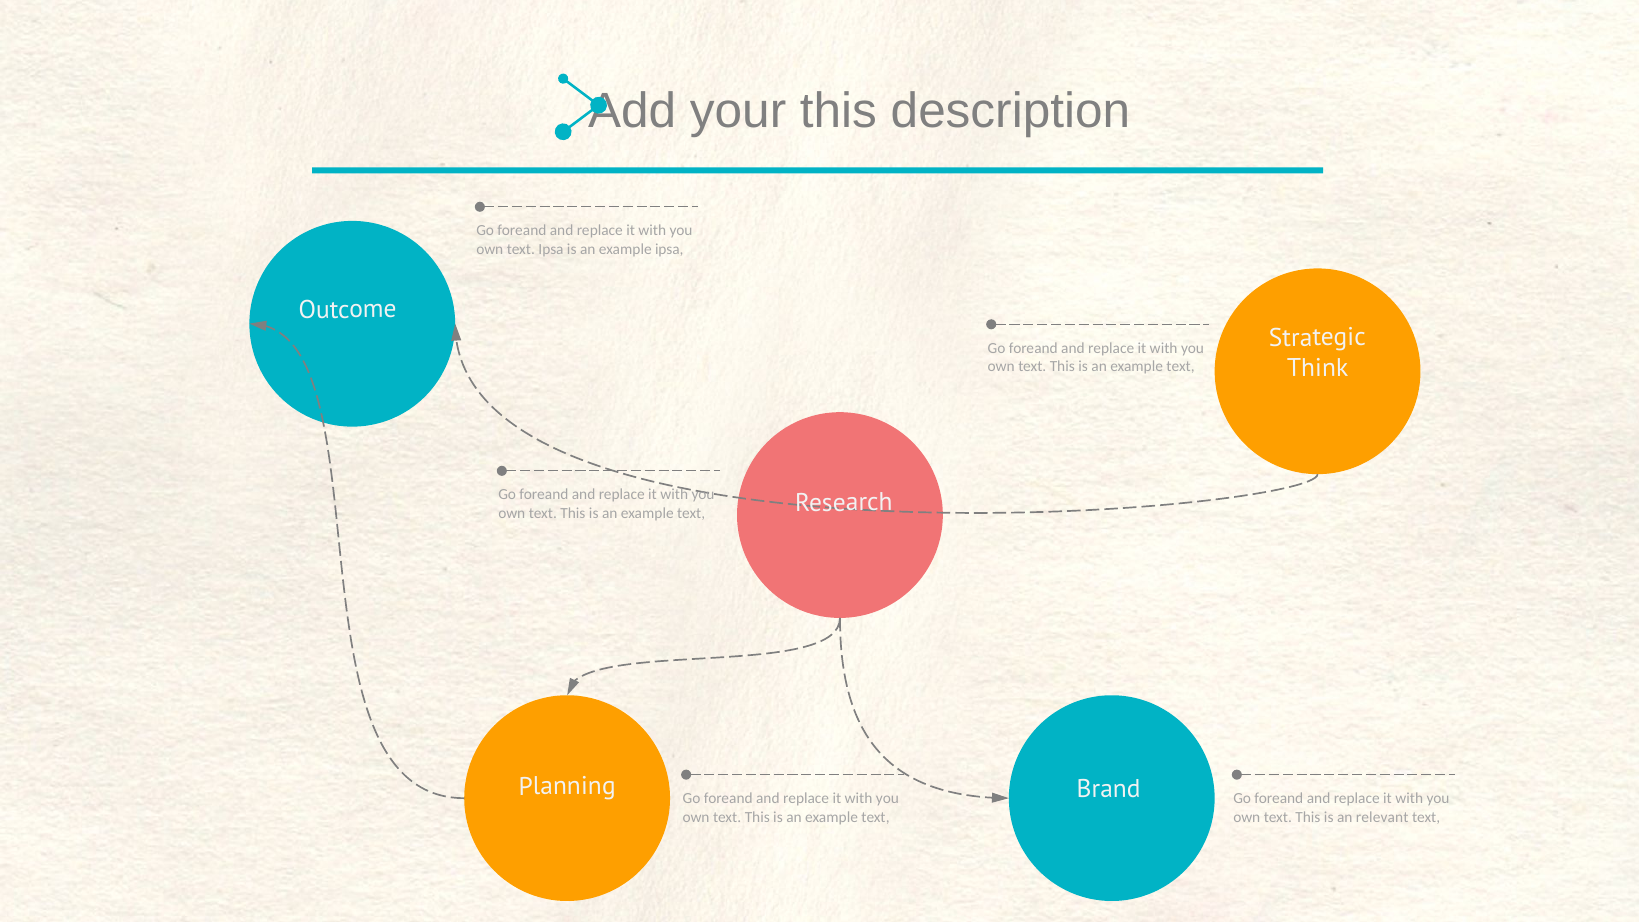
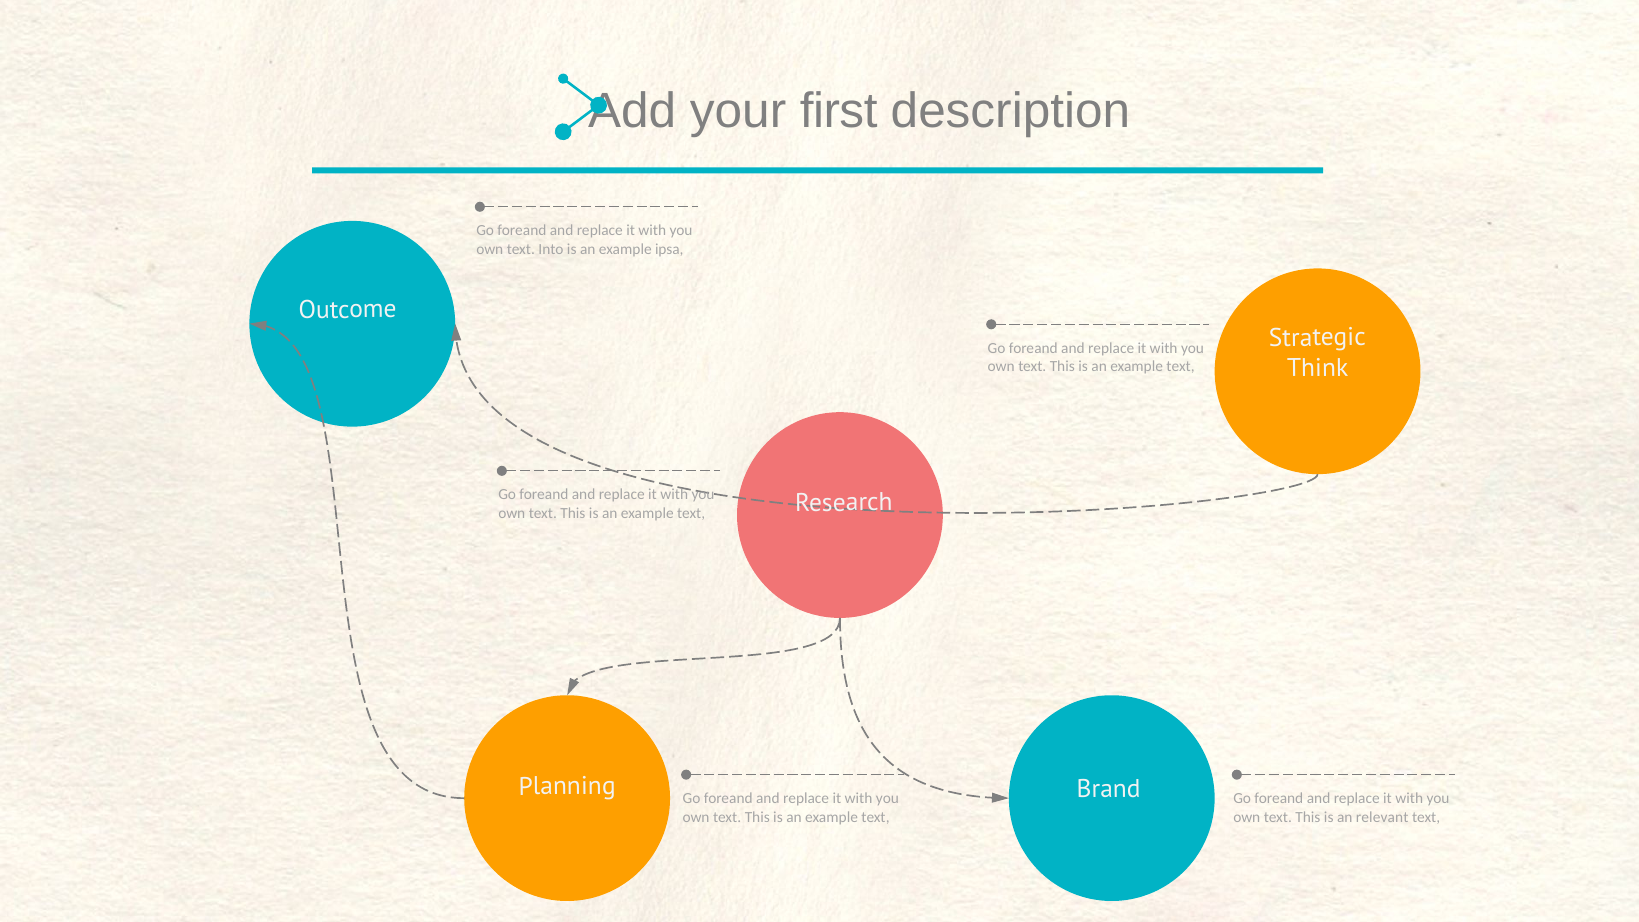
your this: this -> first (839, 111)
text Ipsa: Ipsa -> Into (551, 249)
